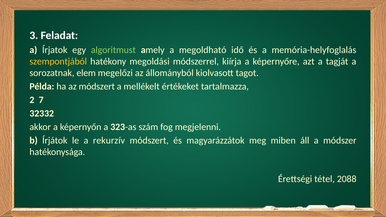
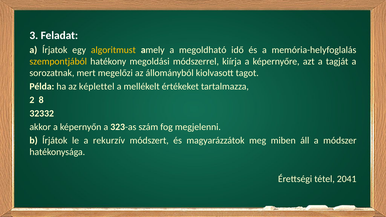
algoritmust colour: light green -> yellow (113, 50)
elem: elem -> mert (86, 73)
az módszert: módszert -> képlettel (97, 87)
7: 7 -> 8 (41, 100)
2088: 2088 -> 2041 (347, 179)
